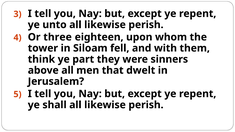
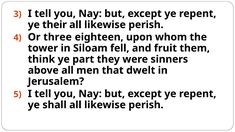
unto: unto -> their (55, 25)
with: with -> fruit (165, 48)
